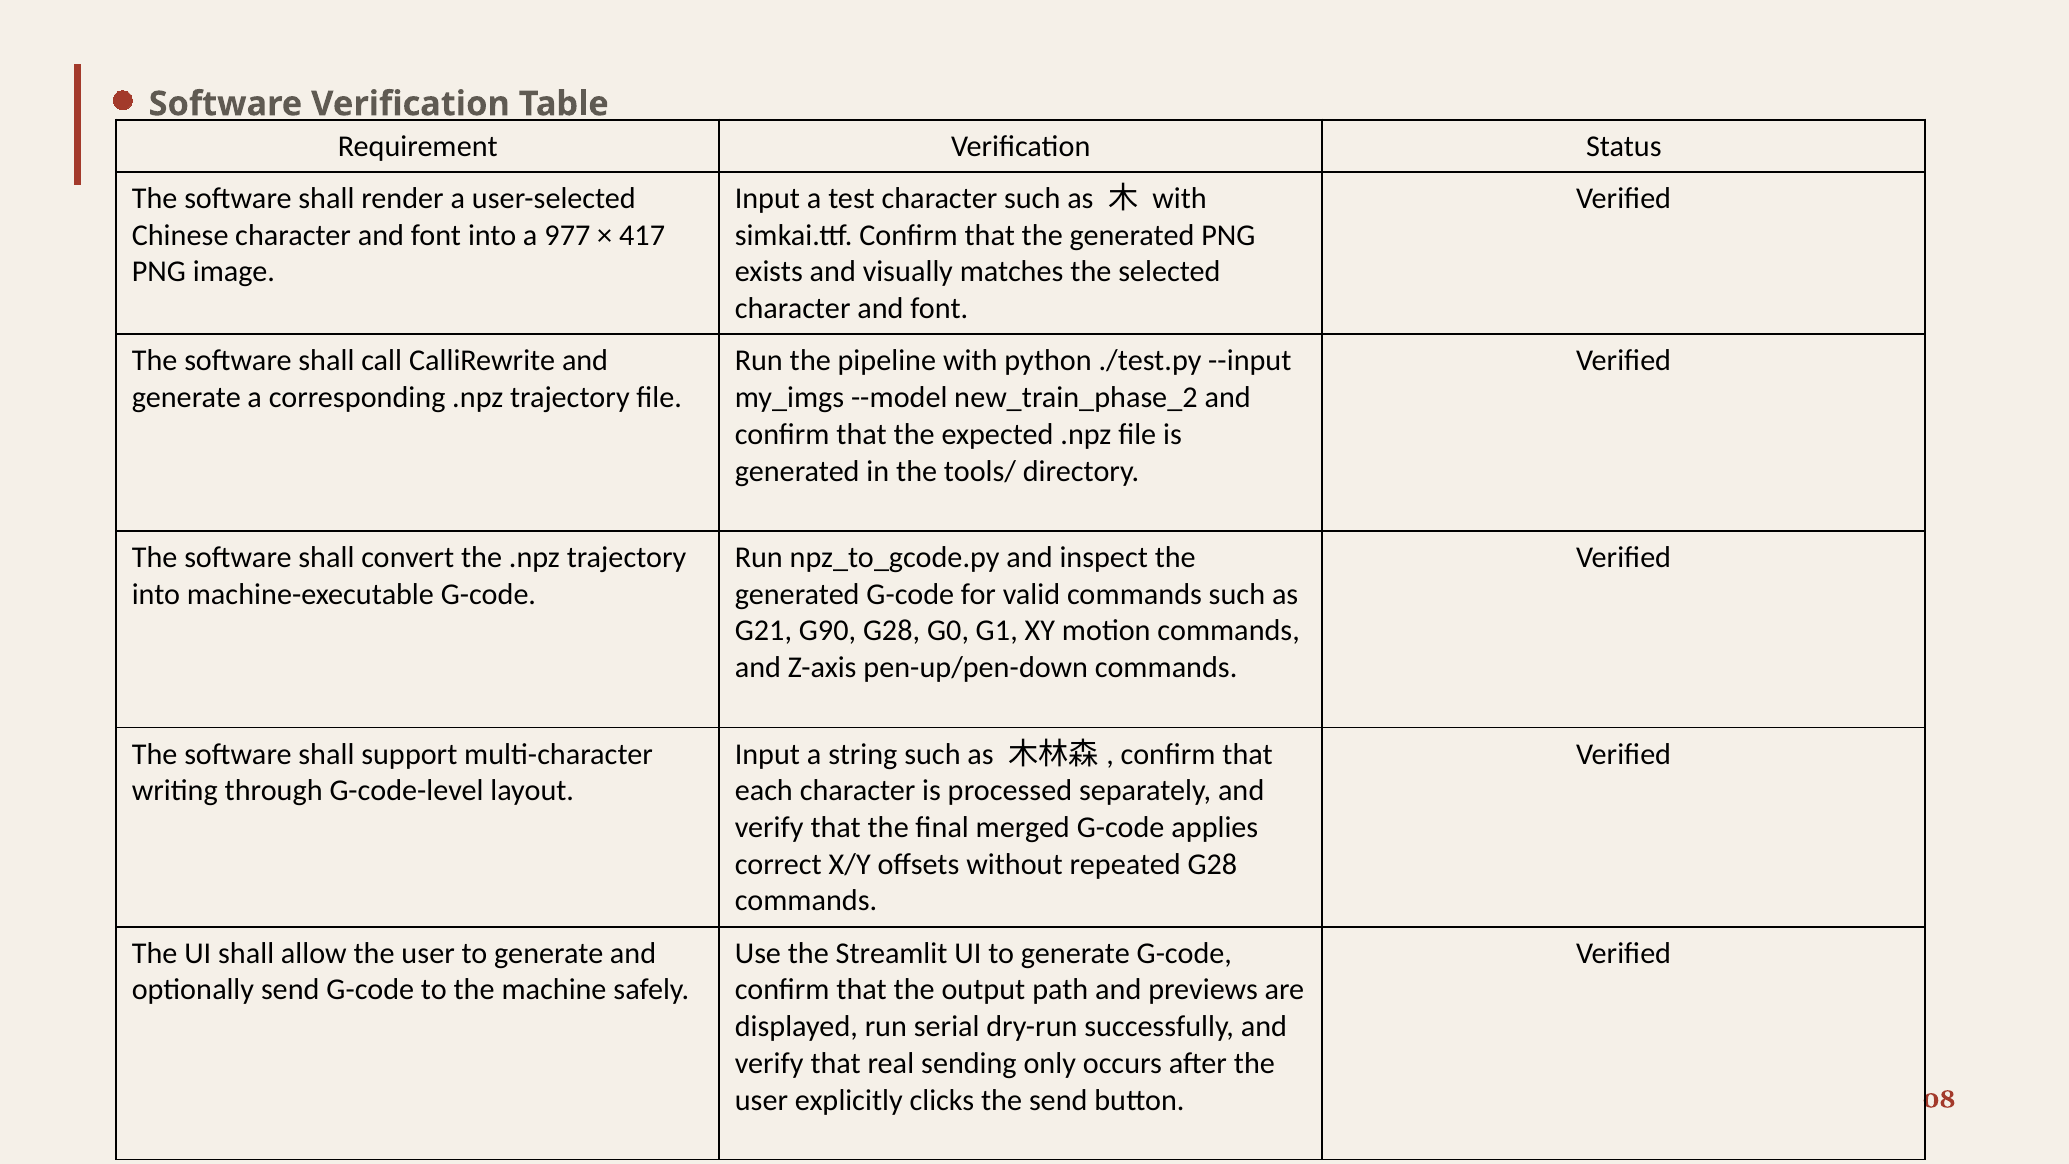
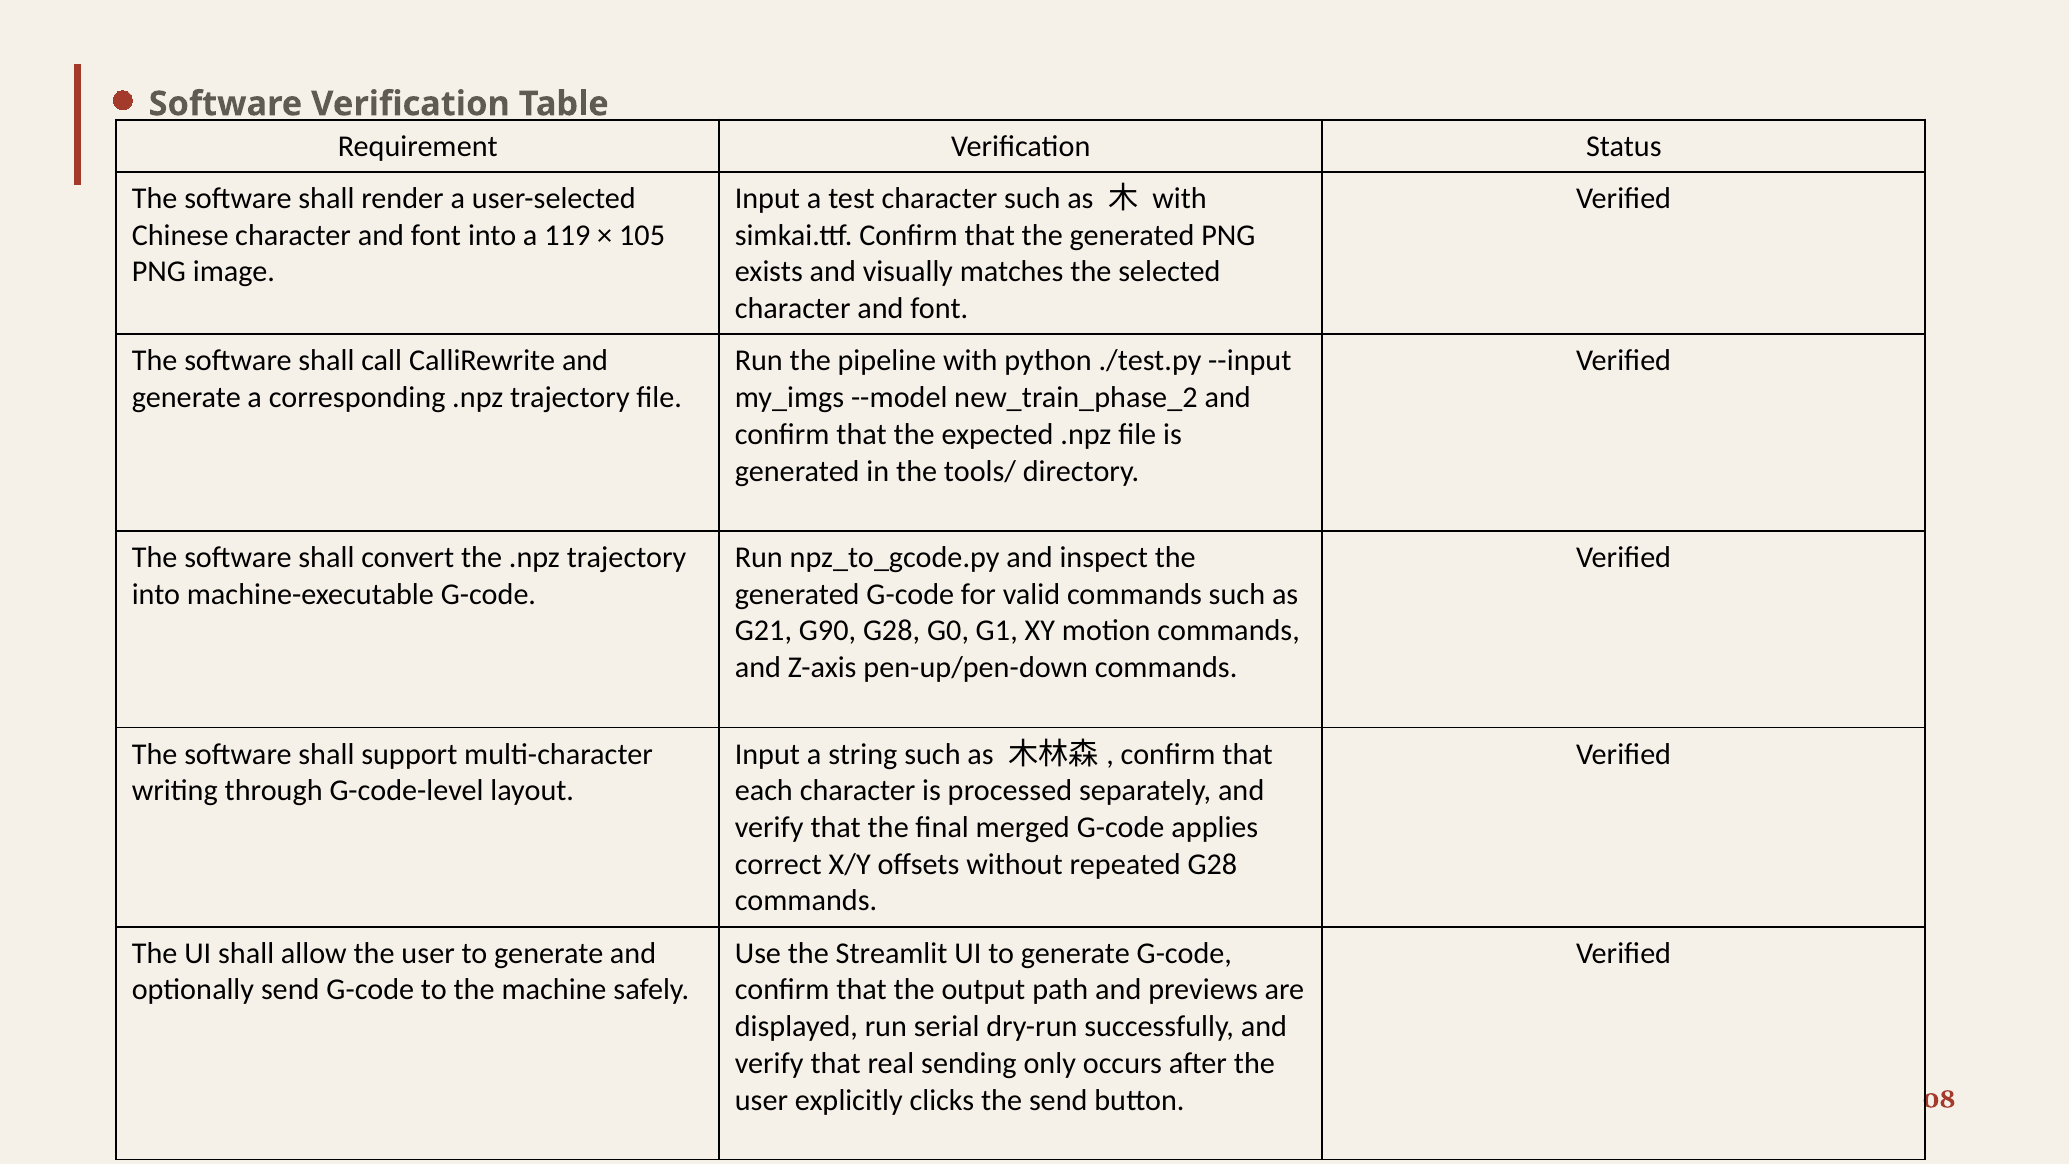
977: 977 -> 119 (567, 235)
417: 417 -> 105 (642, 235)
